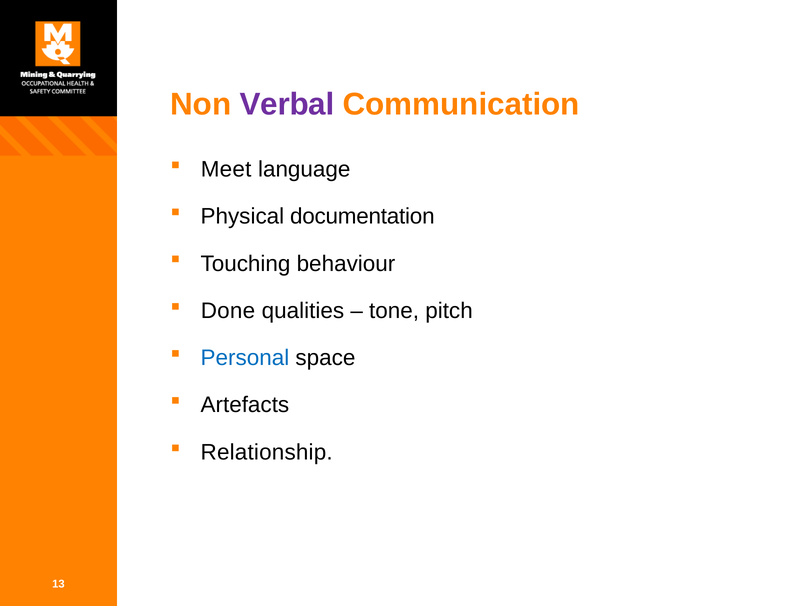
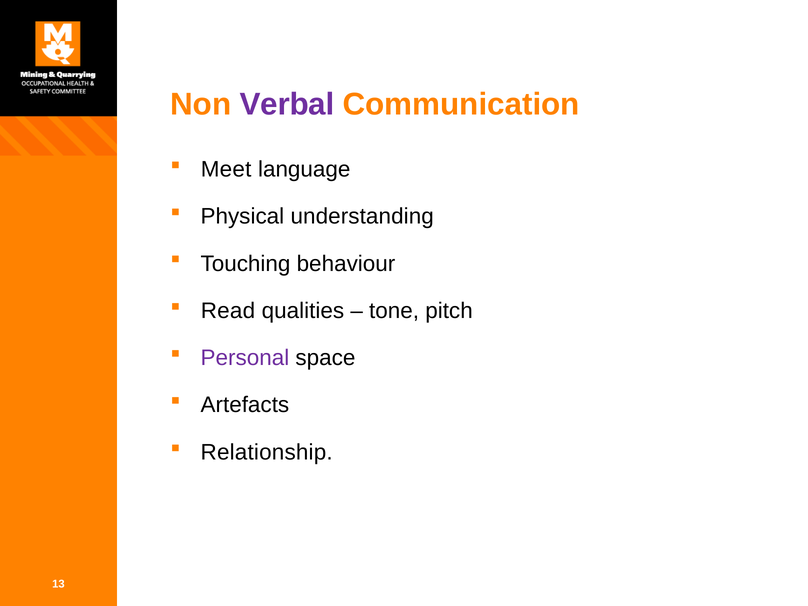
documentation: documentation -> understanding (362, 217)
Done: Done -> Read (228, 311)
Personal colour: blue -> purple (245, 358)
